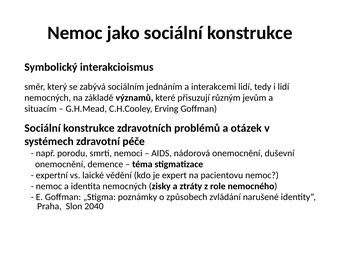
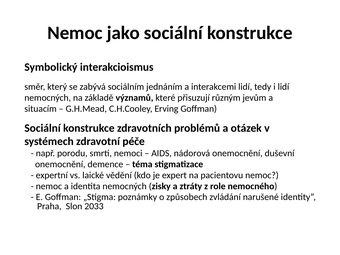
2040: 2040 -> 2033 (94, 206)
